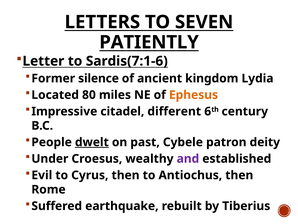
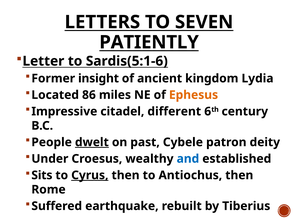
Sardis(7:1-6: Sardis(7:1-6 -> Sardis(5:1-6 (127, 61)
silence: silence -> insight (99, 78)
80: 80 -> 86 (89, 95)
and colour: purple -> blue (188, 158)
Evil: Evil -> Sits (42, 175)
Cyrus underline: none -> present (90, 175)
